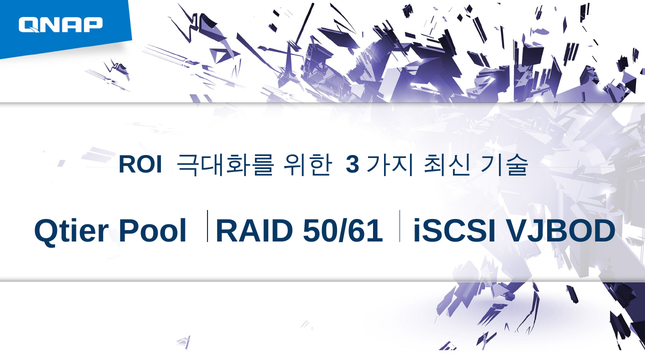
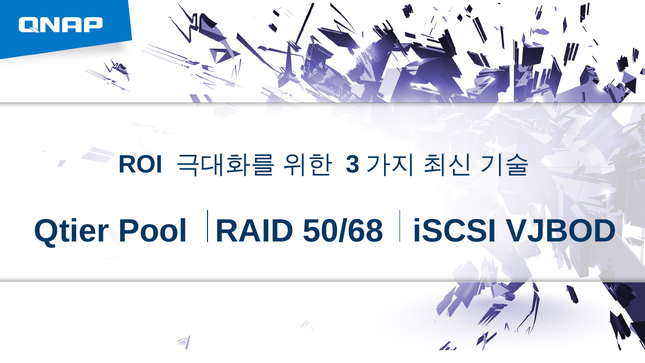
50/61: 50/61 -> 50/68 (343, 231)
